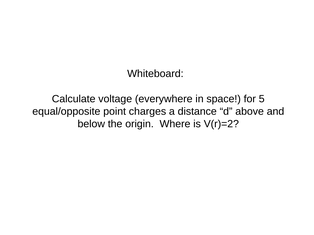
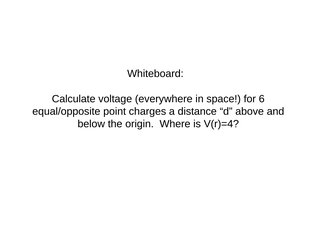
5: 5 -> 6 (262, 99)
V(r)=2: V(r)=2 -> V(r)=4 (221, 124)
